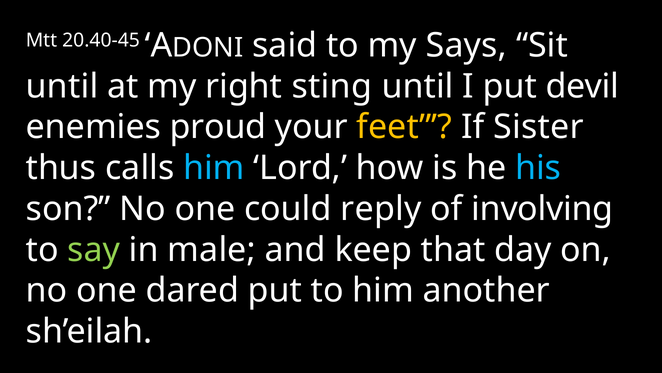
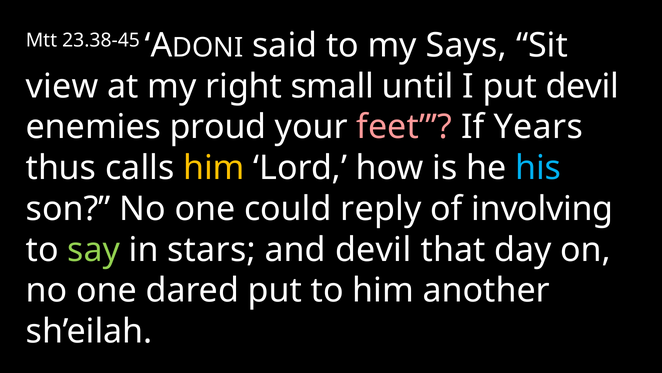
20.40-45: 20.40-45 -> 23.38-45 (101, 40)
until: until -> view (62, 86)
sting: sting -> small (332, 86)
feet colour: yellow -> pink (404, 127)
Sister: Sister -> Years (538, 127)
him colour: light blue -> yellow (214, 168)
male: male -> stars (212, 249)
and keep: keep -> devil (373, 249)
